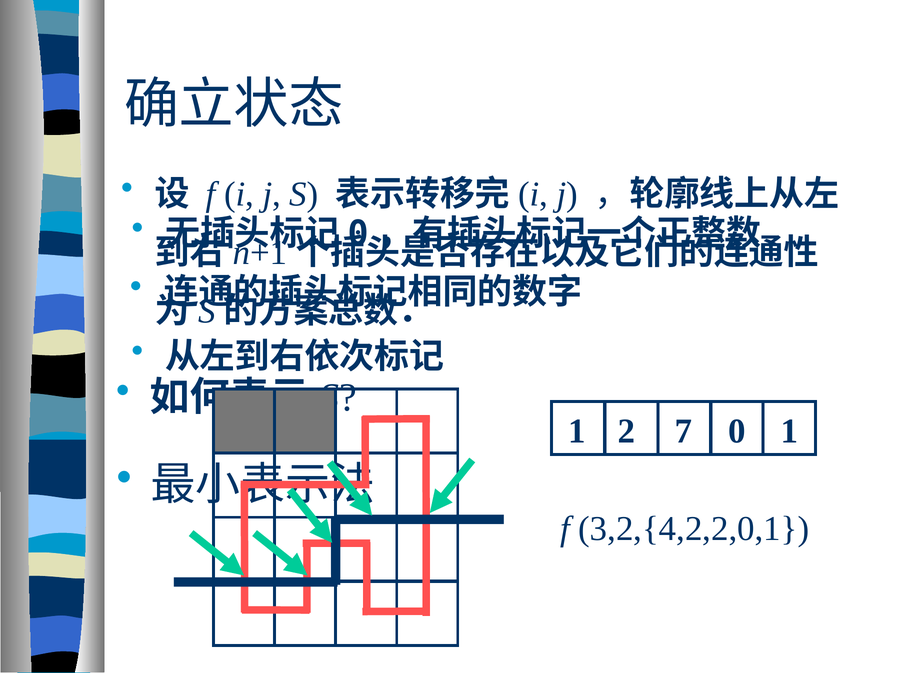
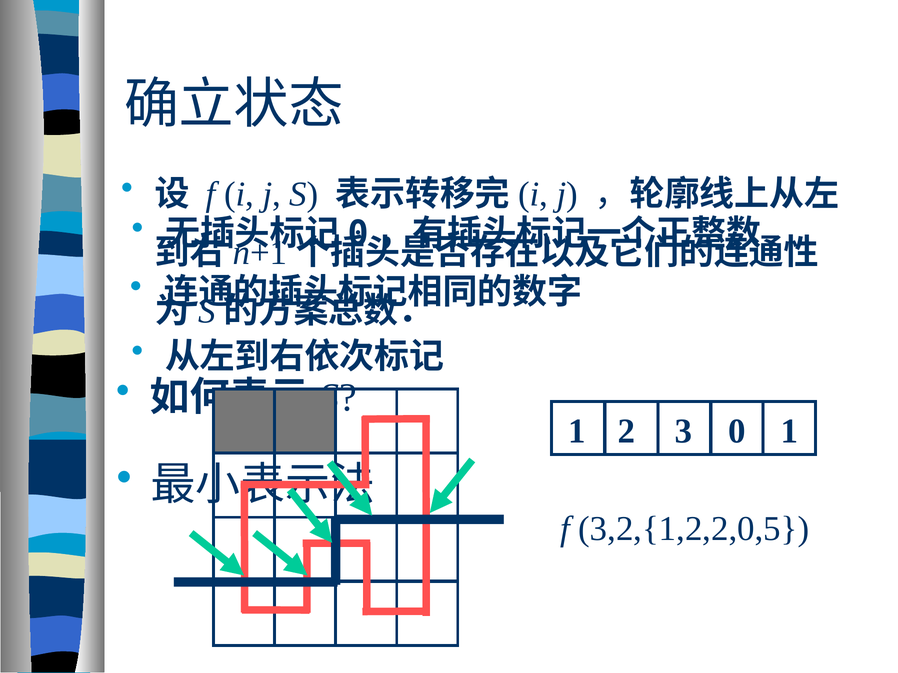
7: 7 -> 3 (683, 432)
3,2,{4,2,2,0,1: 3,2,{4,2,2,0,1 -> 3,2,{1,2,2,0,5 (694, 529)
